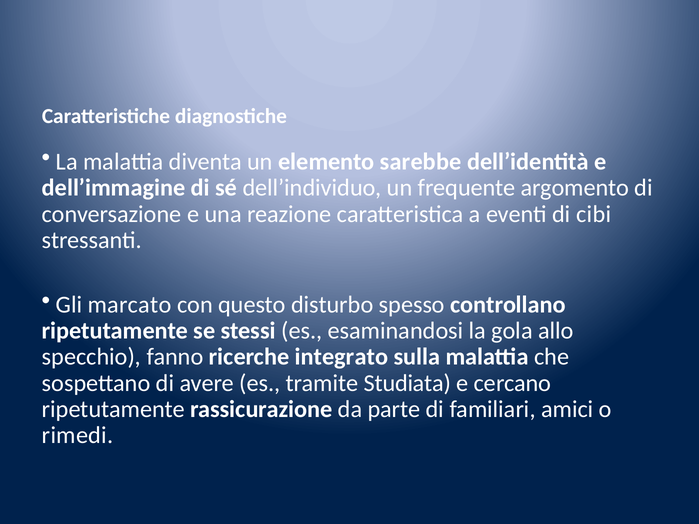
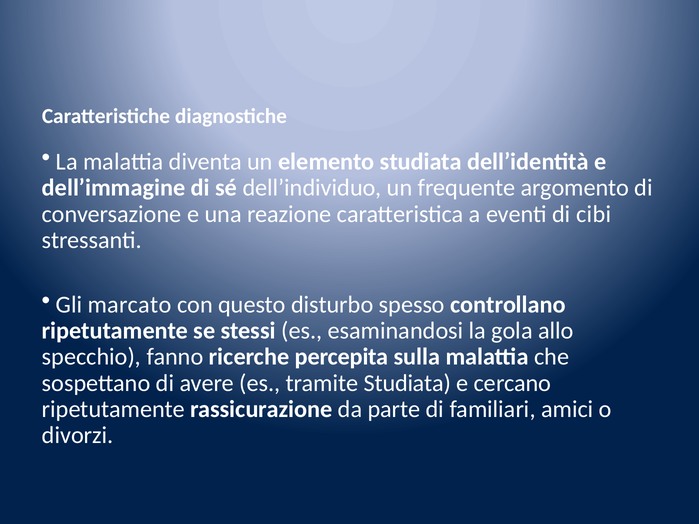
elemento sarebbe: sarebbe -> studiata (421, 162)
integrato: integrato -> percepita (342, 357)
rimedi: rimedi -> divorzi (78, 436)
